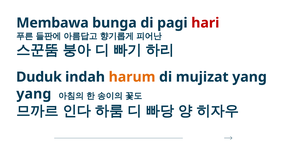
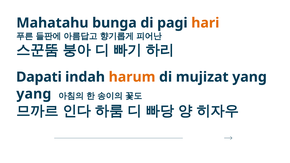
Membawa: Membawa -> Mahatahu (52, 23)
hari colour: red -> orange (205, 23)
Duduk: Duduk -> Dapati (39, 77)
